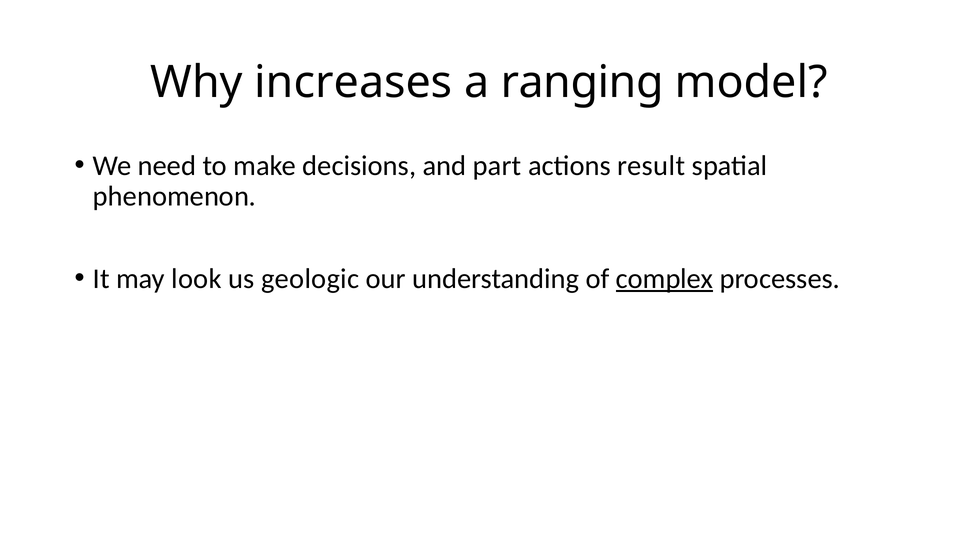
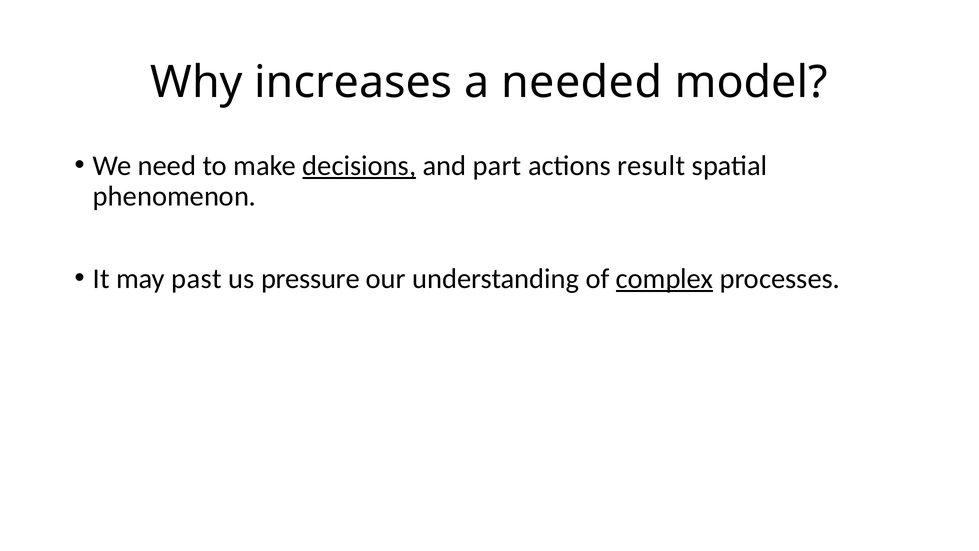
ranging: ranging -> needed (582, 82)
decisions underline: none -> present (359, 166)
look: look -> past (197, 278)
geologic: geologic -> pressure (310, 278)
